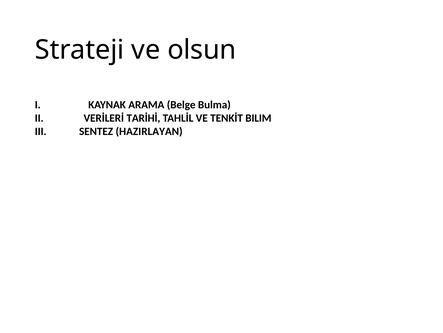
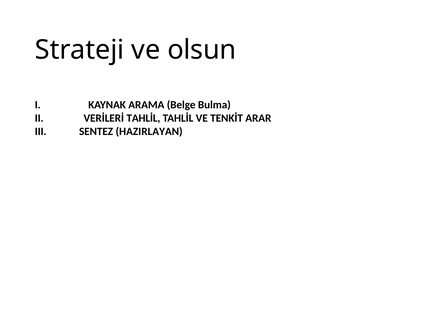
VERİLERİ TARİHİ: TARİHİ -> TAHLİL (143, 118)
BILIM: BILIM -> ARAR (258, 118)
